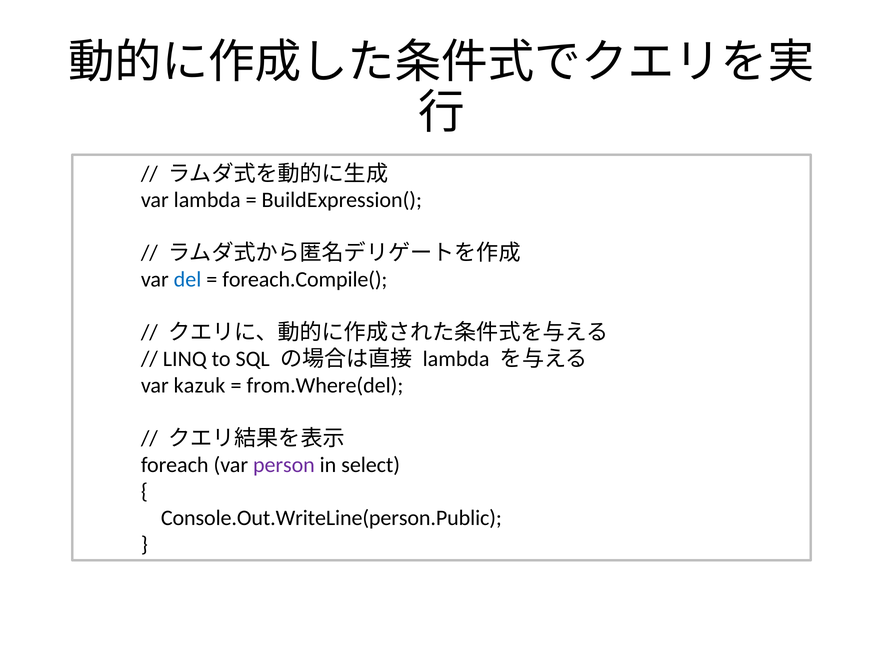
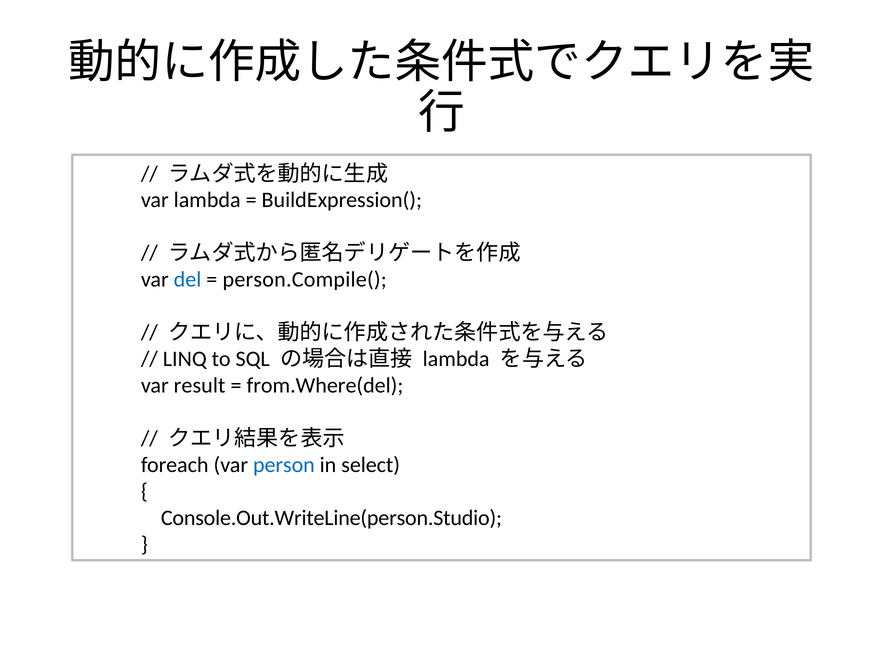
foreach.Compile(: foreach.Compile( -> person.Compile( (305, 280)
kazuk: kazuk -> result (200, 386)
person colour: purple -> blue (284, 465)
Console.Out.WriteLine(person.Public: Console.Out.WriteLine(person.Public -> Console.Out.WriteLine(person.Studio (331, 518)
